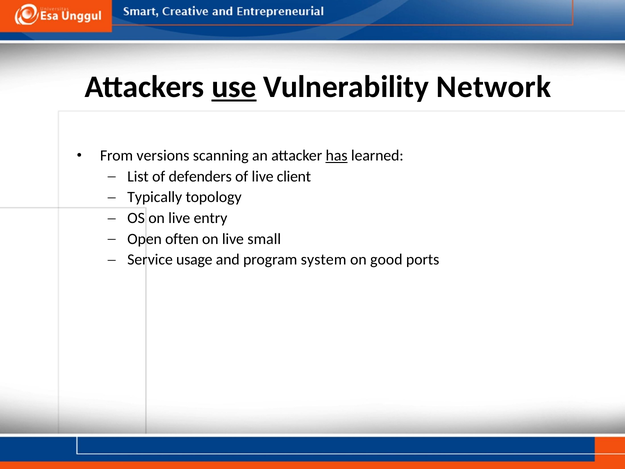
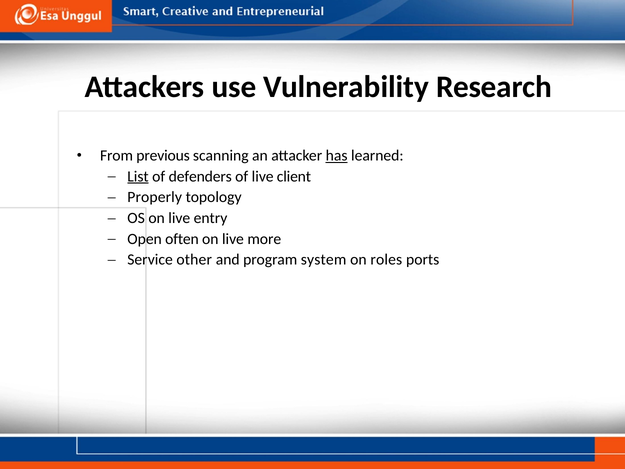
use underline: present -> none (234, 87)
Network: Network -> Research (494, 87)
versions: versions -> previous (163, 156)
List underline: none -> present (138, 176)
Typically: Typically -> Properly (155, 197)
small: small -> more (264, 239)
usage: usage -> other (194, 260)
good: good -> roles (386, 260)
